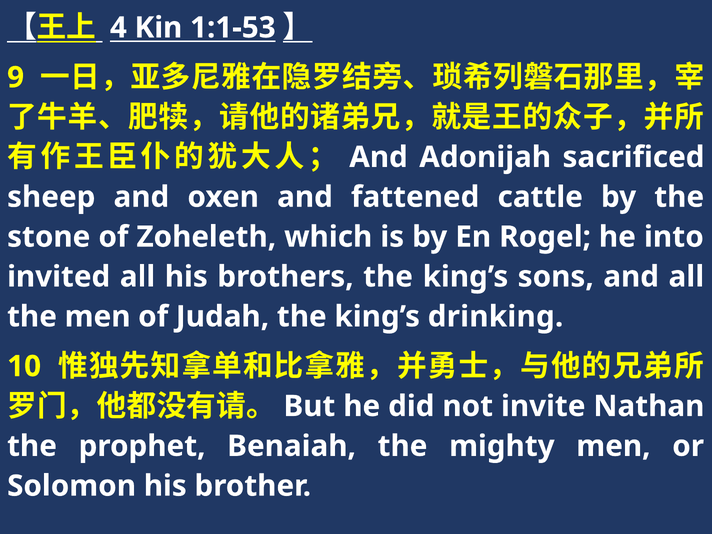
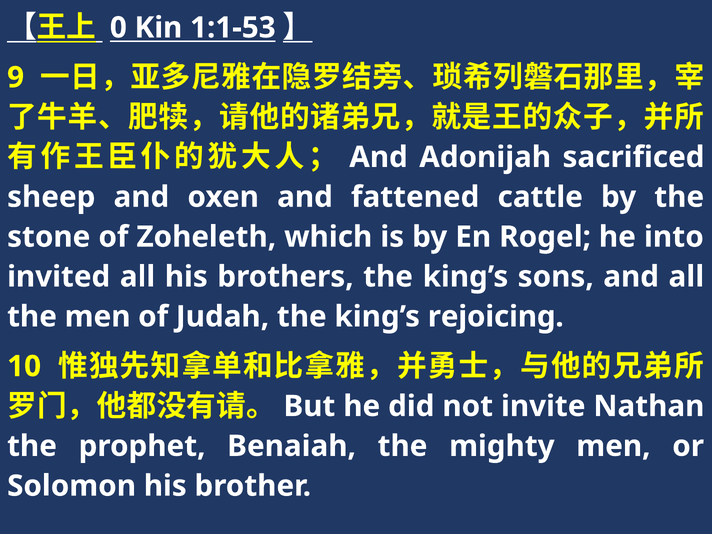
4: 4 -> 0 (118, 28)
drinking: drinking -> rejoicing (496, 317)
